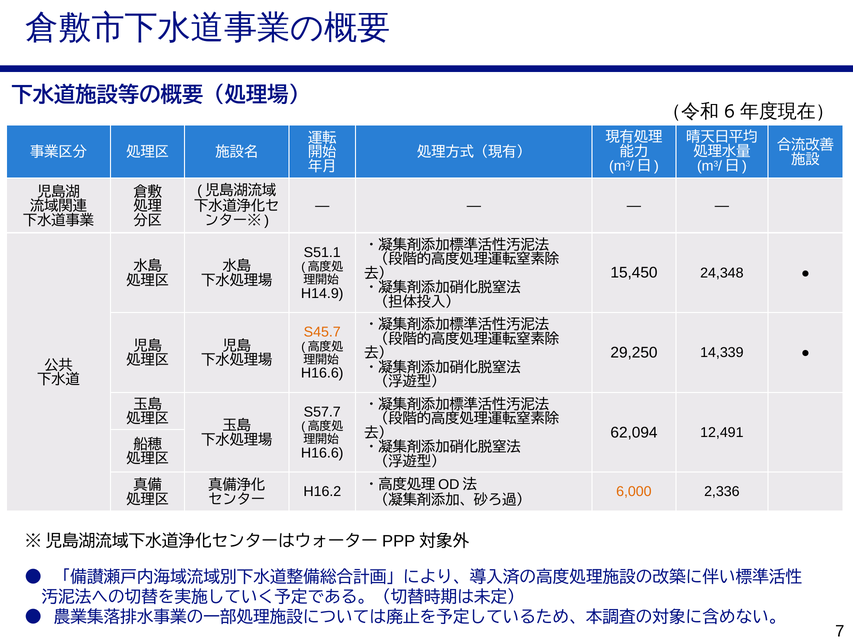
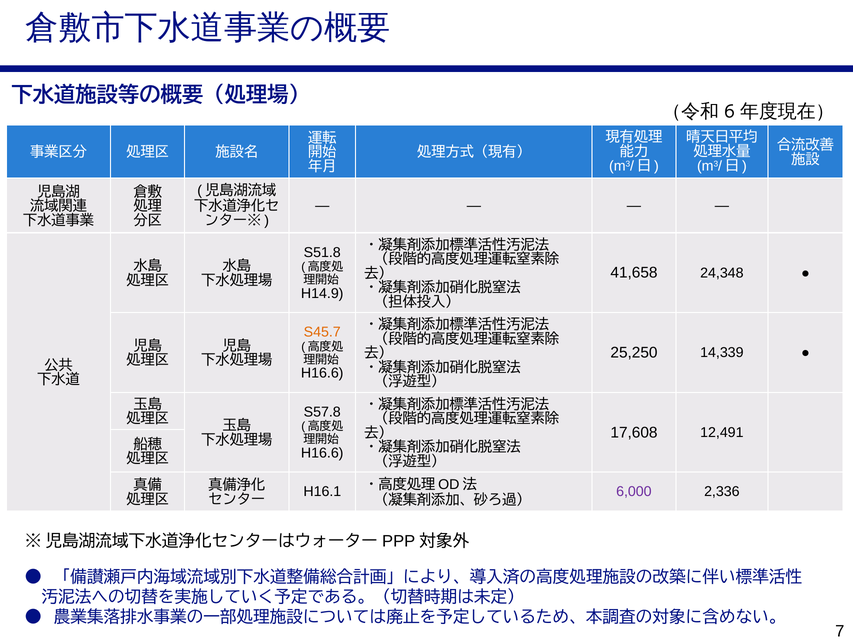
S51.1: S51.1 -> S51.8 (322, 252)
15,450: 15,450 -> 41,658 (634, 273)
29,250: 29,250 -> 25,250 (634, 353)
S57.7: S57.7 -> S57.8 (322, 412)
62,094: 62,094 -> 17,608 (634, 432)
H16.2: H16.2 -> H16.1 (322, 492)
6,000 colour: orange -> purple (634, 492)
